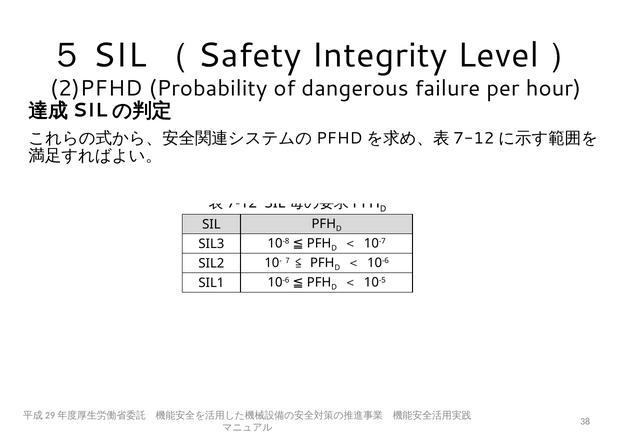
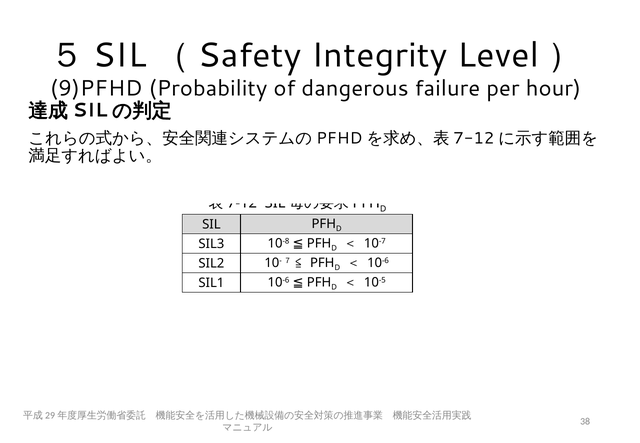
2)PFHD: 2)PFHD -> 9)PFHD (96, 89)
